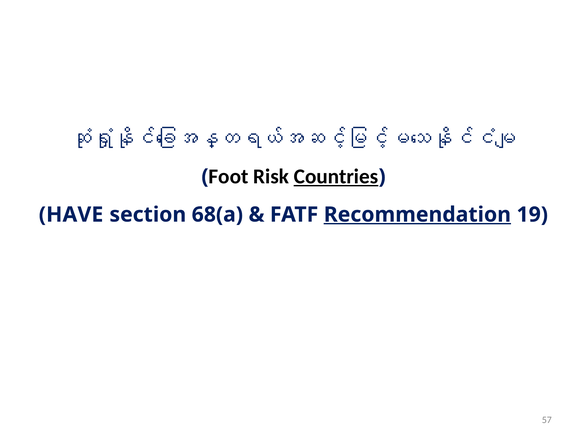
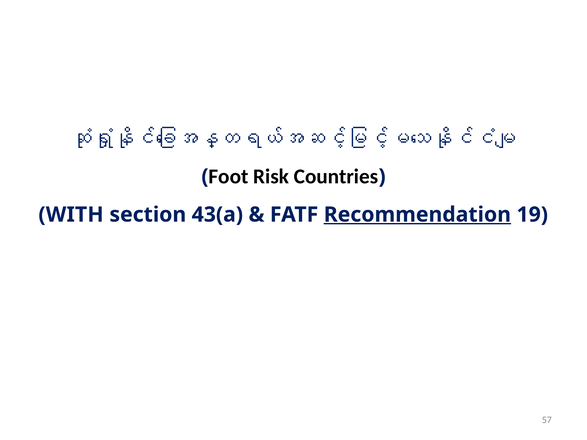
Countries underline: present -> none (336, 177)
HAVE: HAVE -> WITH (71, 215)
68(a: 68(a -> 43(a (217, 215)
